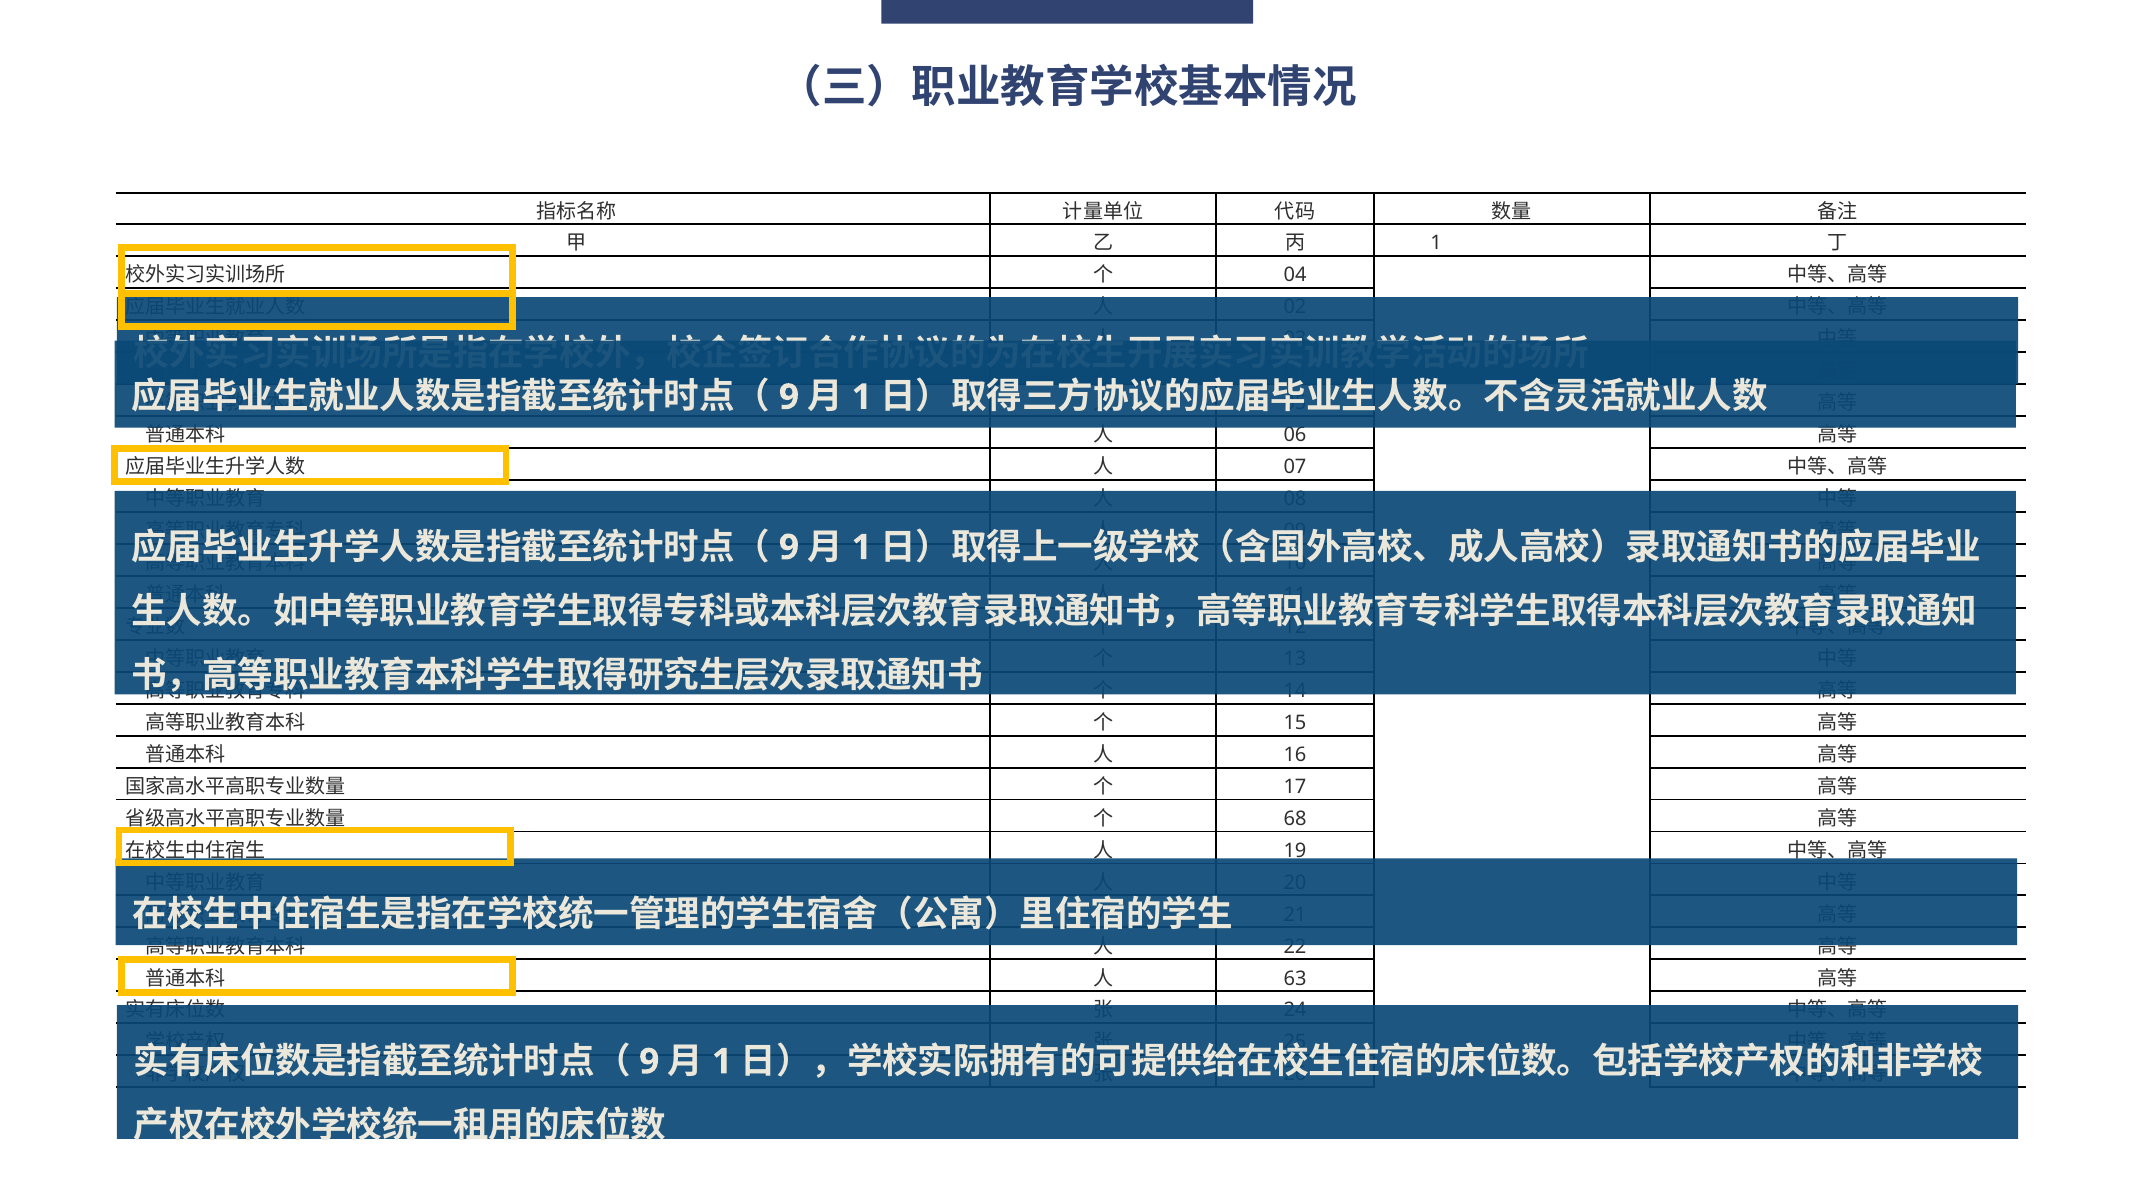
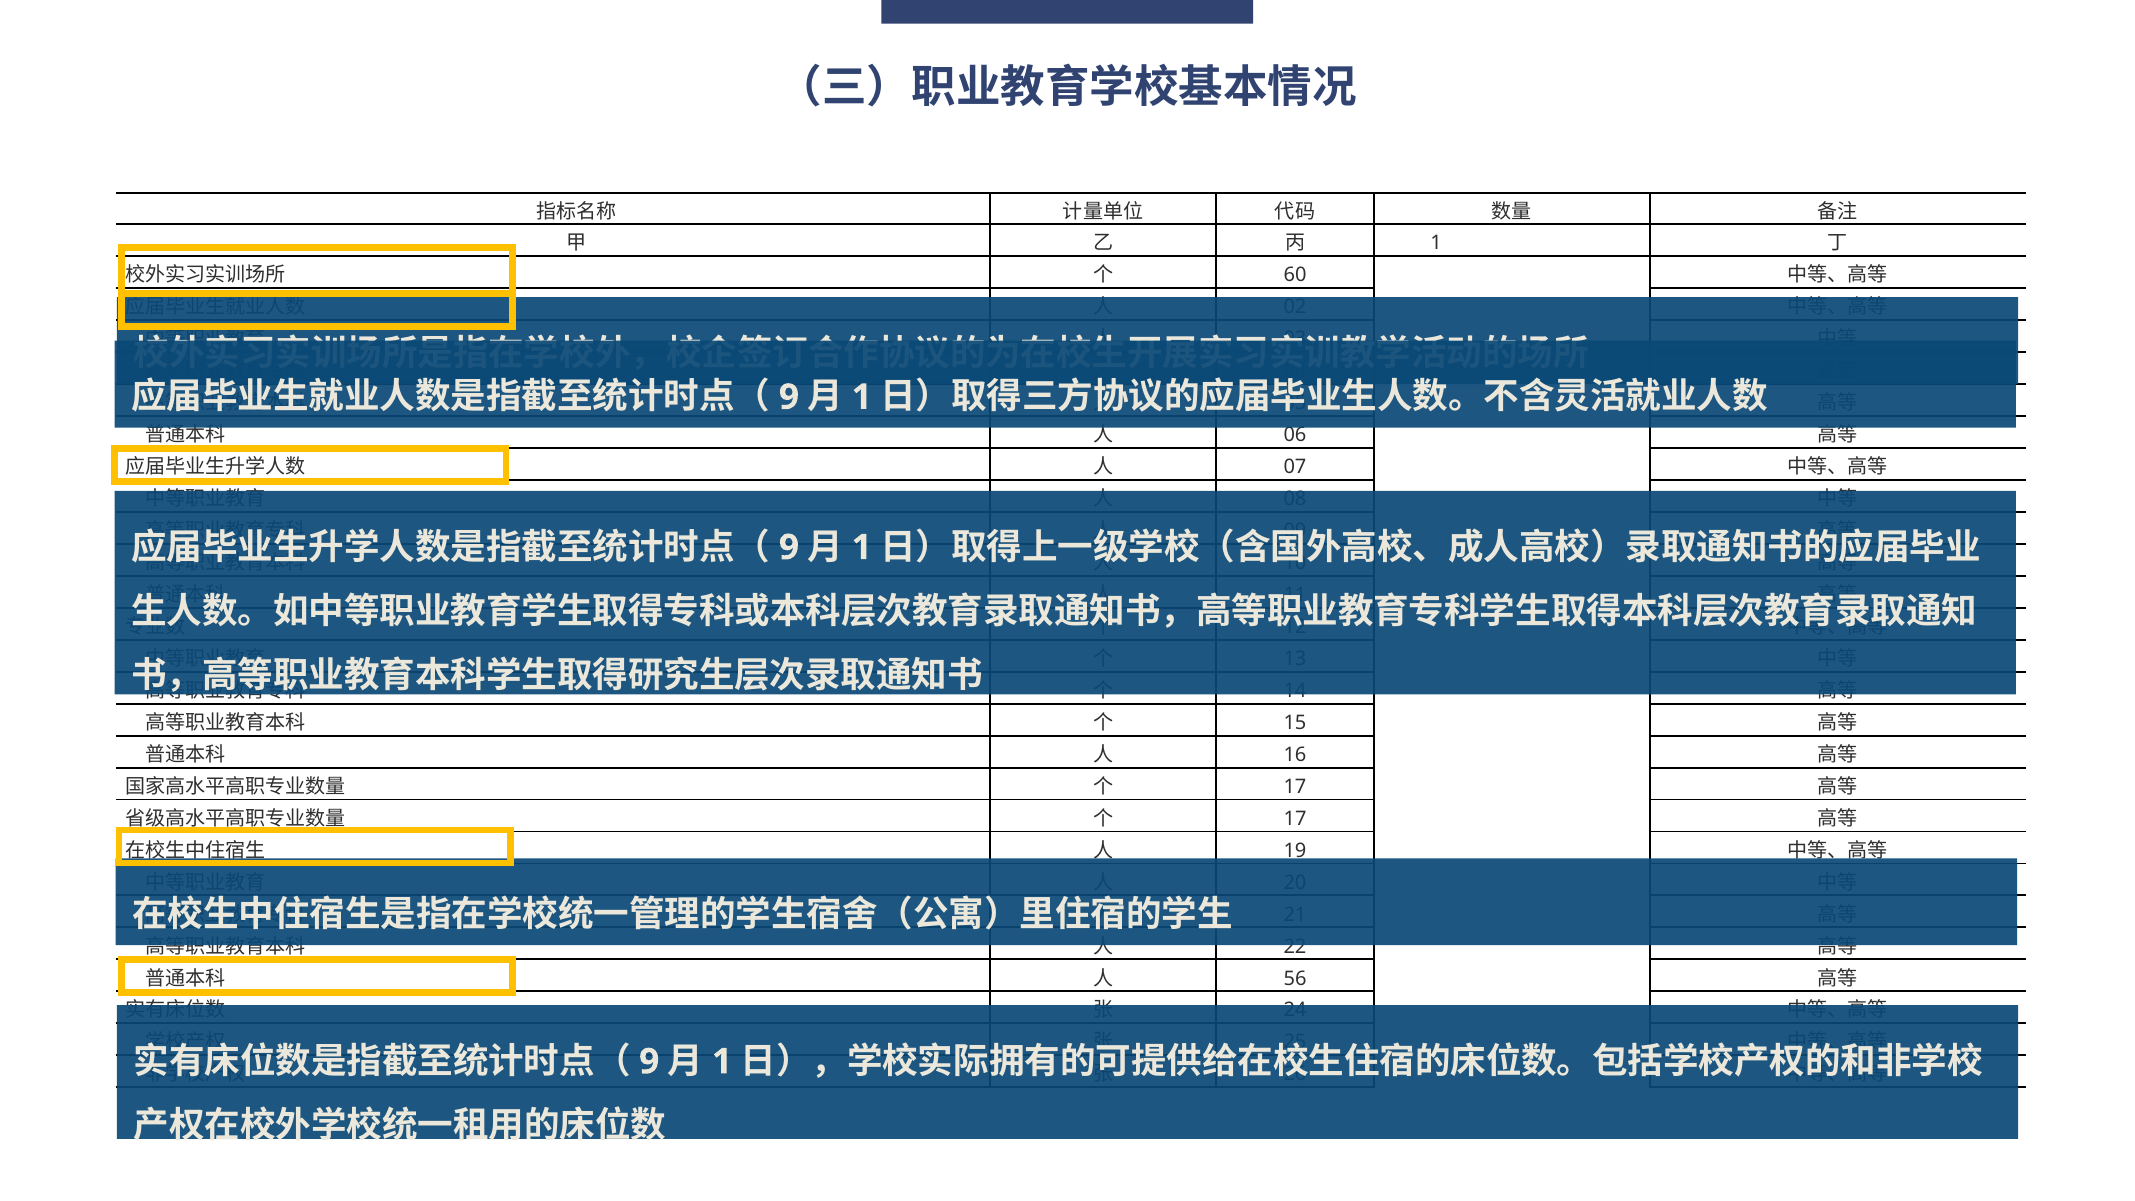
04: 04 -> 60 (1295, 275)
68: 68 -> 17 (1295, 819)
63: 63 -> 56 (1295, 978)
